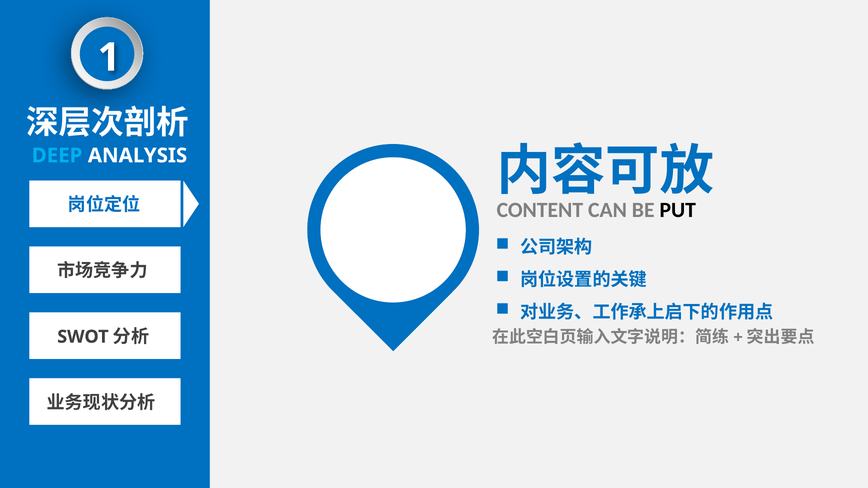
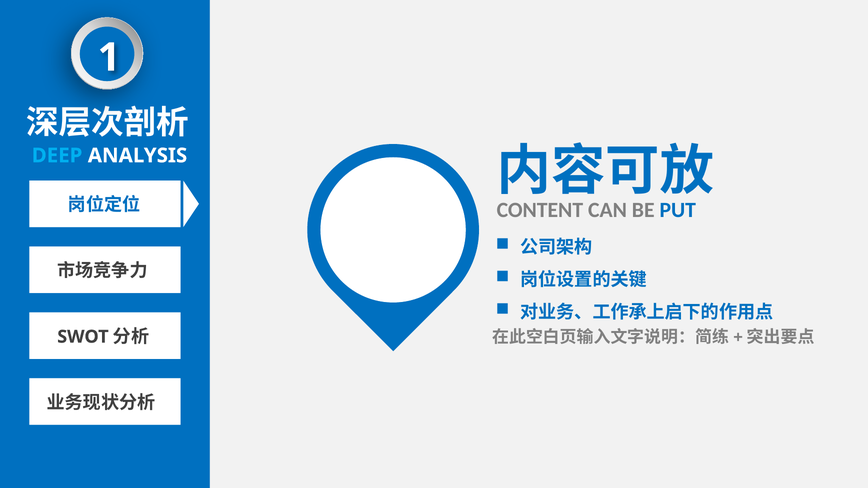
PUT colour: black -> blue (678, 210)
